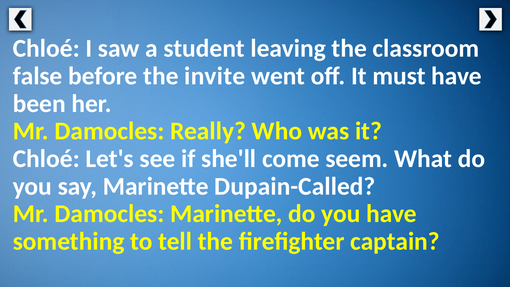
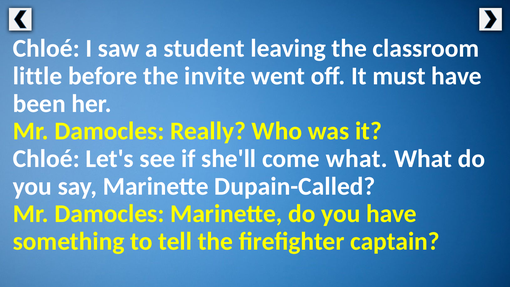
false: false -> little (38, 76)
come seem: seem -> what (357, 159)
